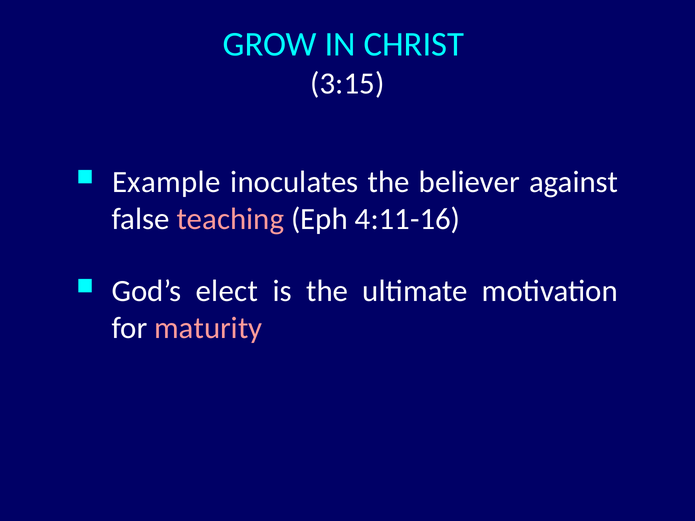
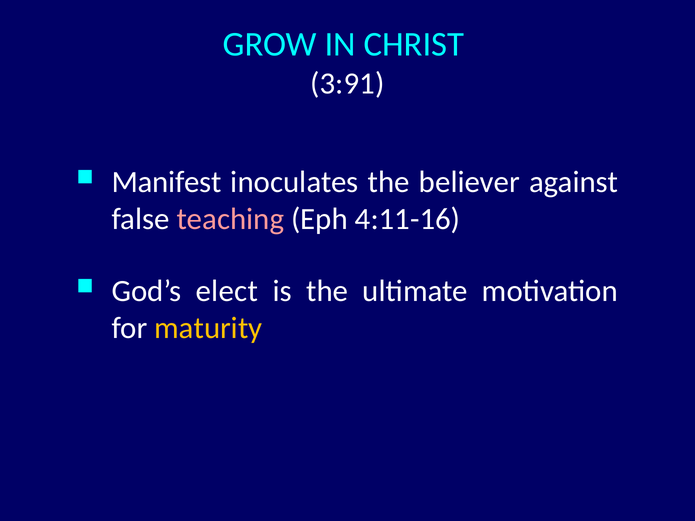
3:15: 3:15 -> 3:91 (347, 84)
Example: Example -> Manifest (167, 182)
maturity colour: pink -> yellow (208, 328)
